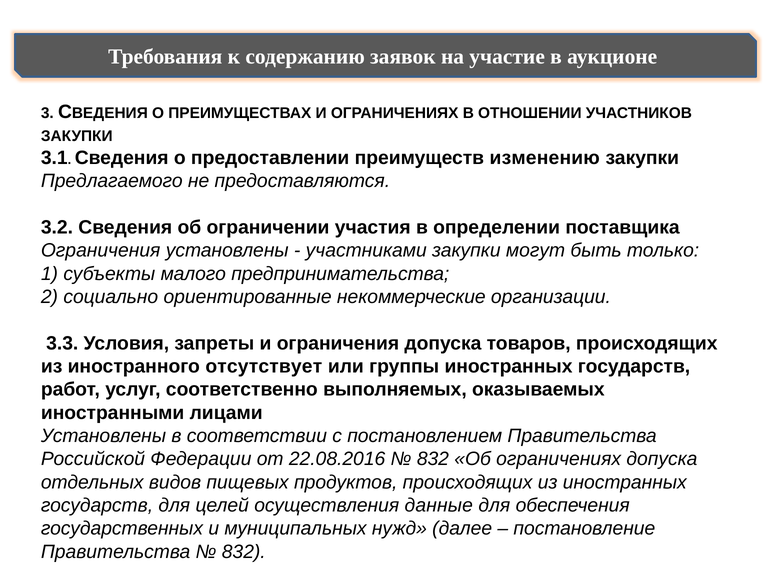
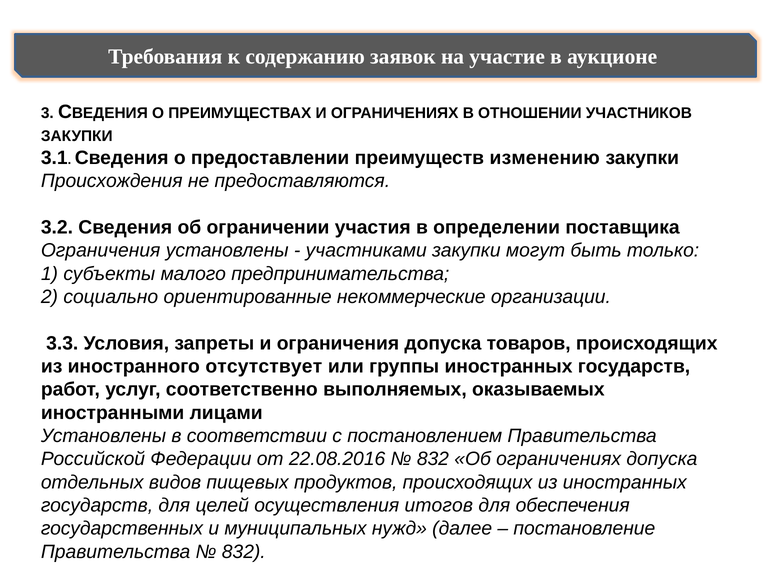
Предлагаемого: Предлагаемого -> Происхождения (112, 181)
данные: данные -> итогов (439, 505)
